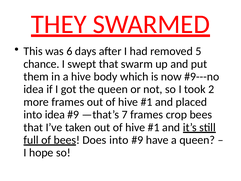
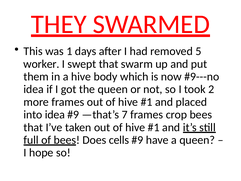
6: 6 -> 1 (69, 51)
chance: chance -> worker (41, 64)
Does into: into -> cells (119, 140)
